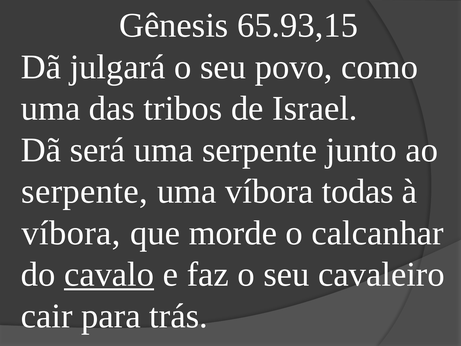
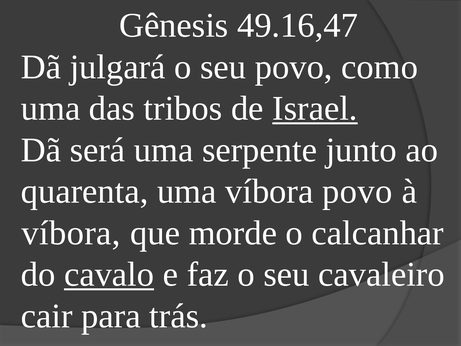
65.93,15: 65.93,15 -> 49.16,47 (298, 25)
Israel underline: none -> present (315, 108)
serpente: serpente -> quarenta (85, 191)
víbora todas: todas -> povo (357, 191)
